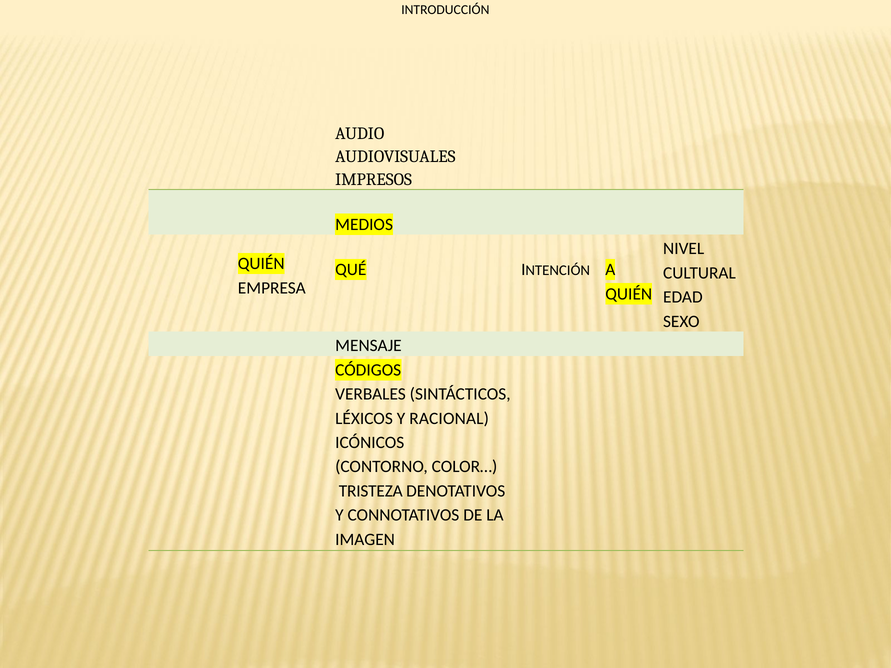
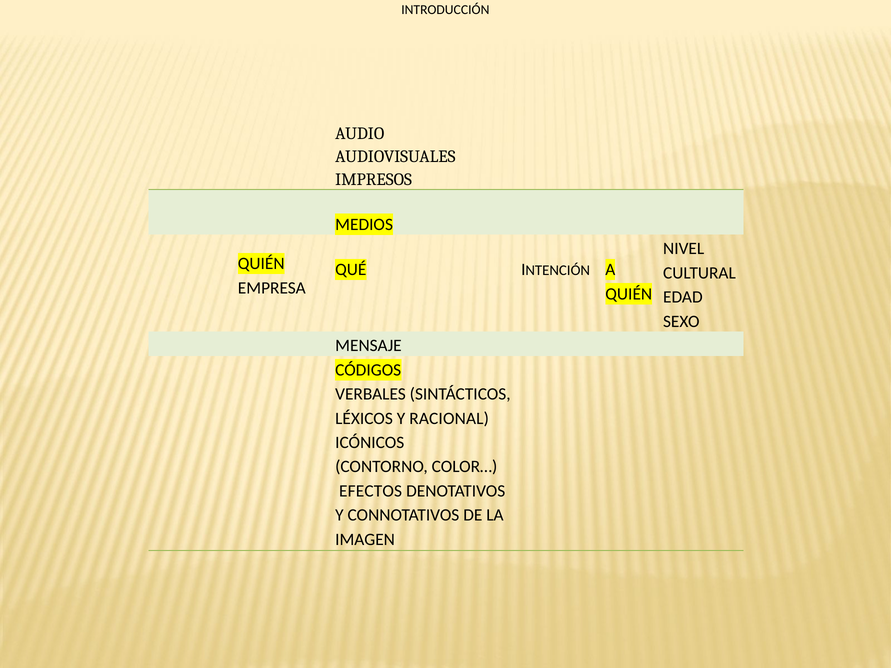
TRISTEZA: TRISTEZA -> EFECTOS (371, 491)
